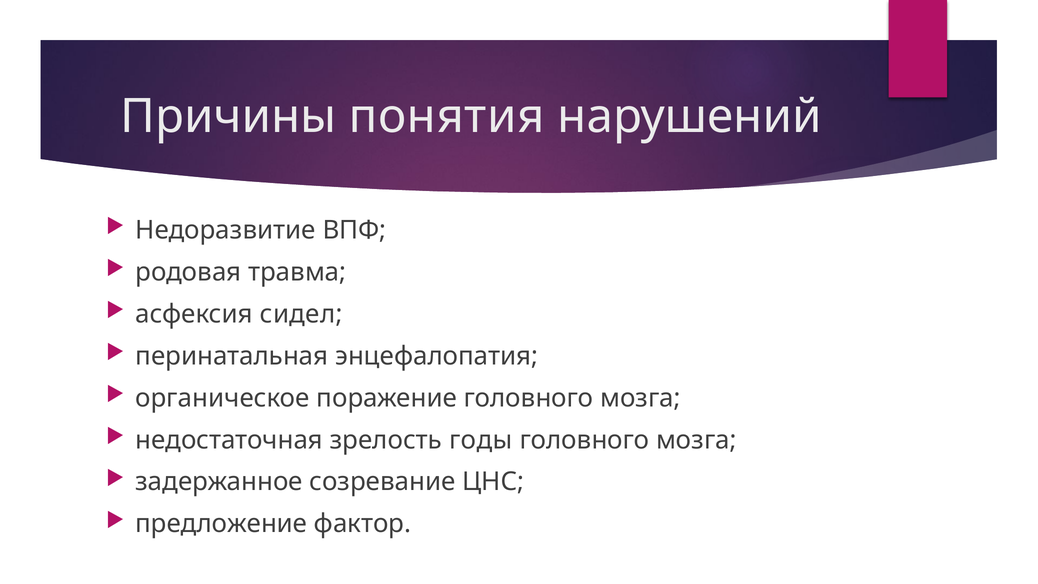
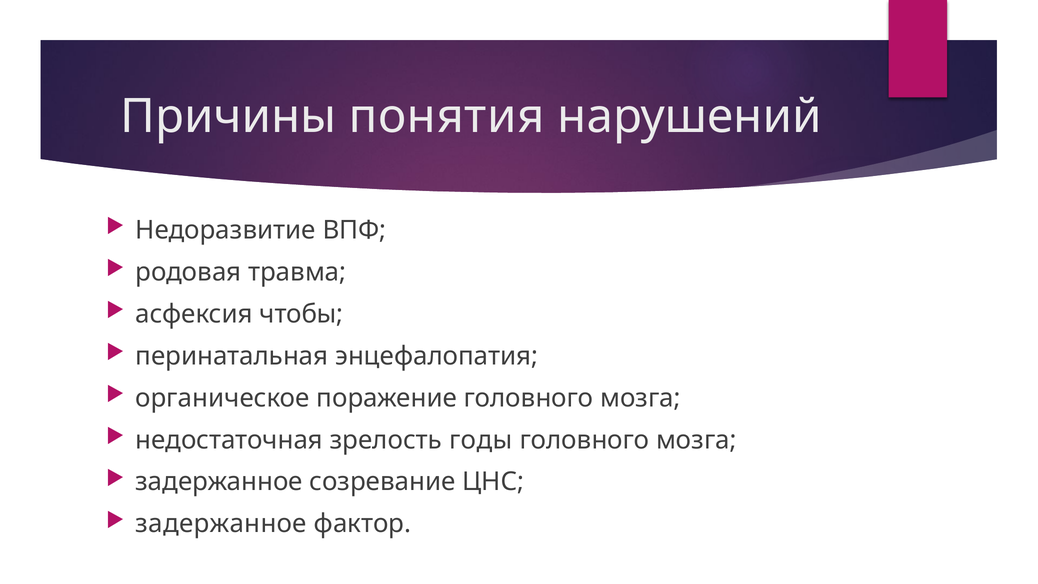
сидел: сидел -> чтобы (301, 314)
предложение: предложение -> задержанное (221, 524)
